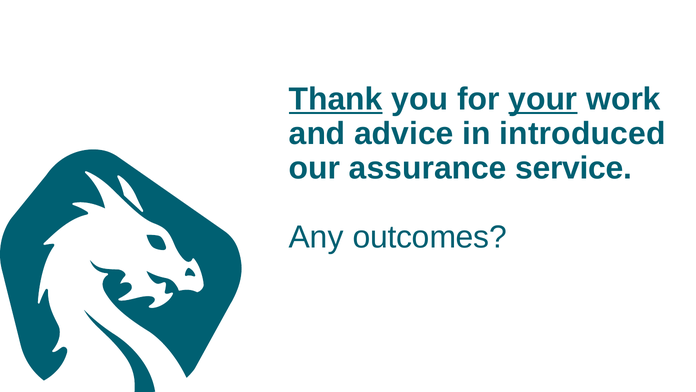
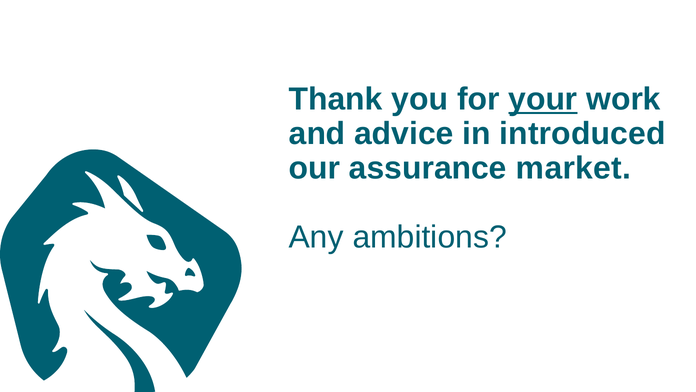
Thank underline: present -> none (336, 99)
service: service -> market (574, 168)
outcomes: outcomes -> ambitions (430, 237)
